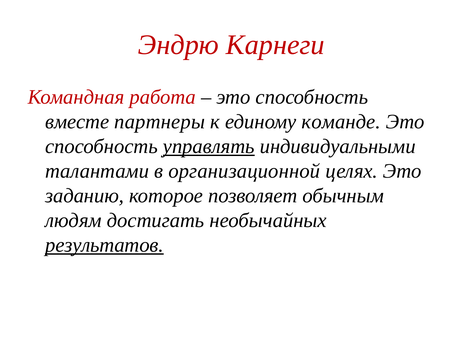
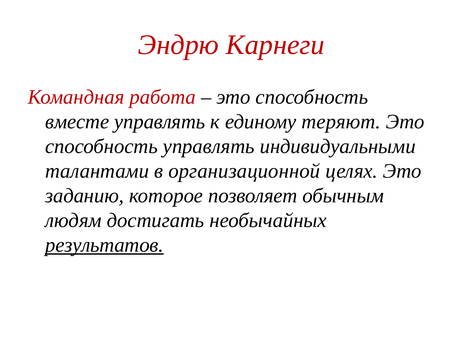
вместе партнеры: партнеры -> управлять (160, 122)
команде: команде -> теряют (341, 122)
управлять underline: present -> none (209, 147)
